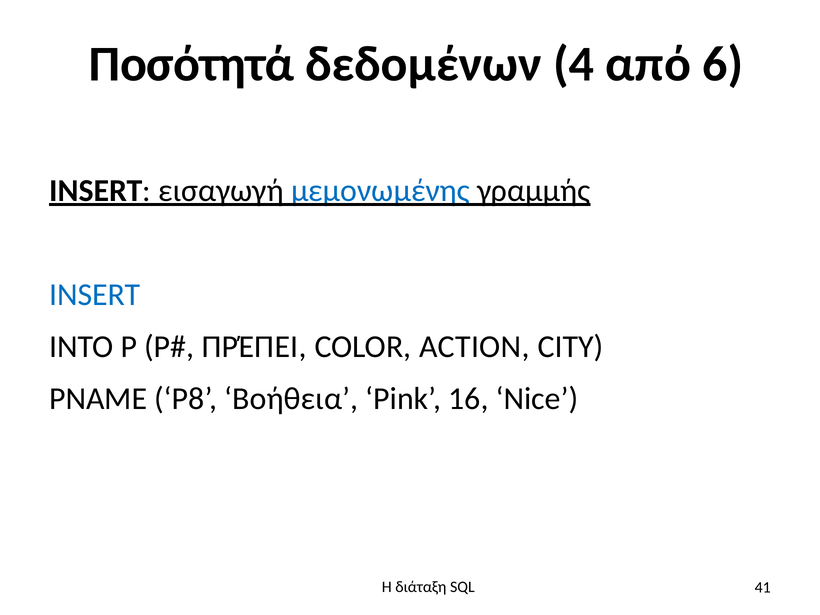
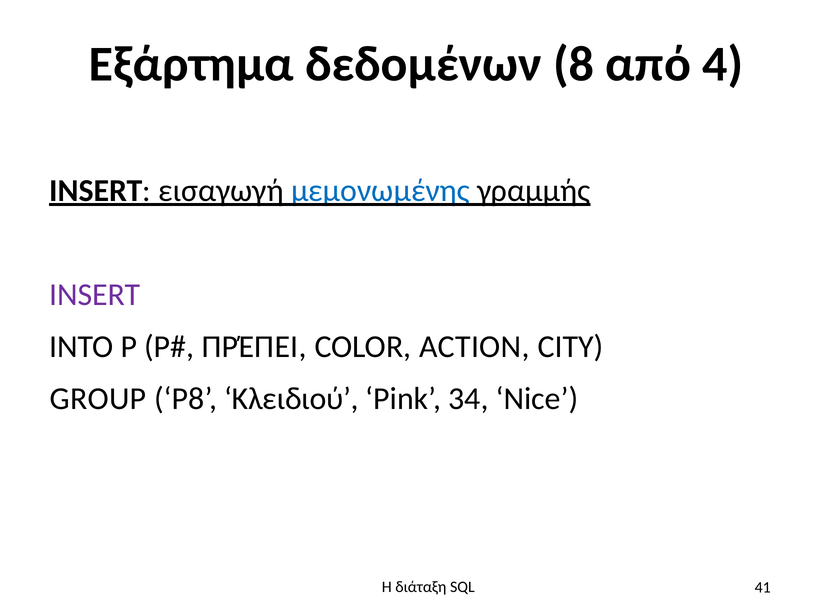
Ποσότητά: Ποσότητά -> Εξάρτημα (191, 64)
4: 4 -> 8 (574, 64)
6: 6 -> 4 (723, 64)
INSERT colour: blue -> purple (95, 295)
PNAME: PNAME -> GROUP (98, 399)
Βοήθεια: Βοήθεια -> Κλειδιού (291, 399)
16: 16 -> 34 (468, 399)
